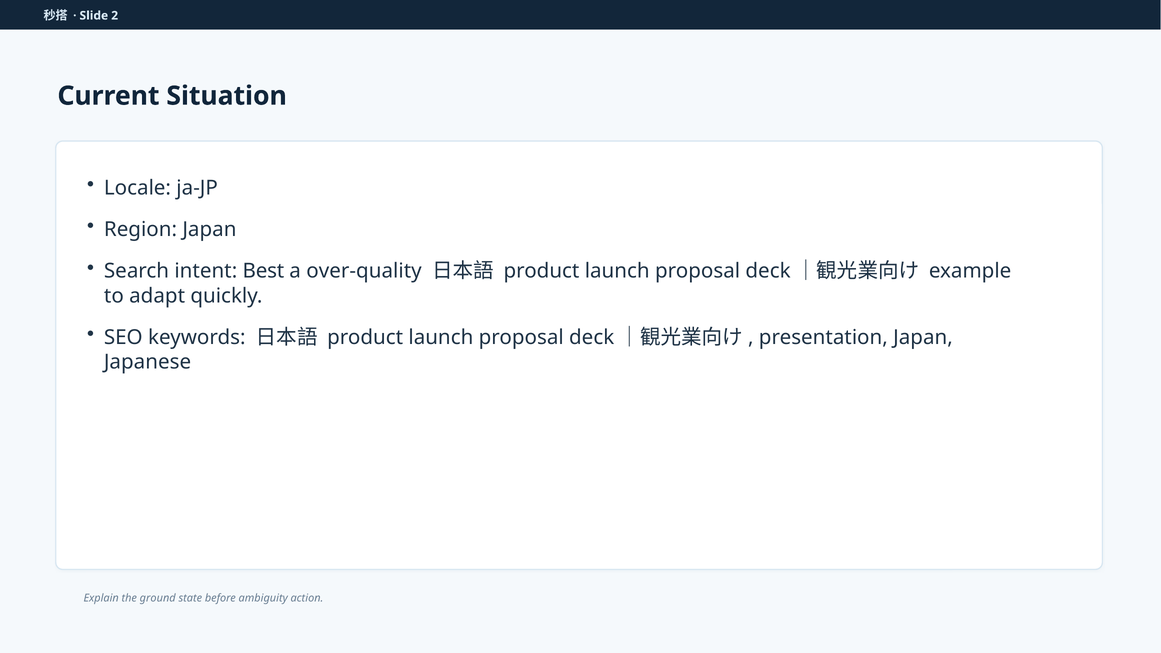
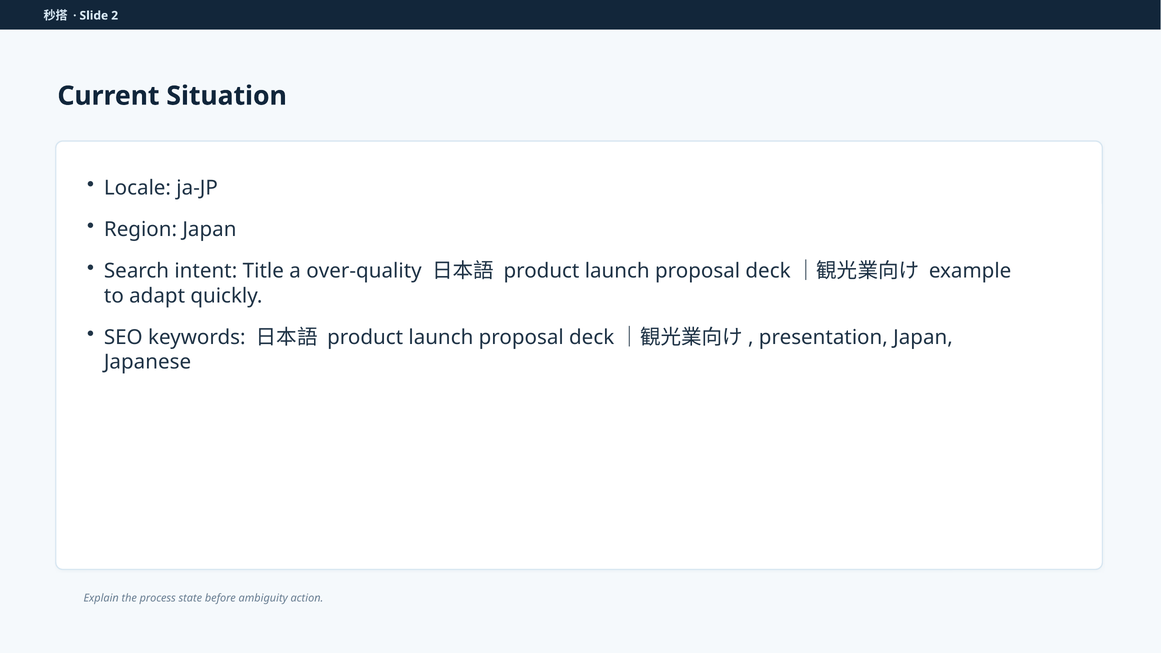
Best: Best -> Title (263, 271)
ground: ground -> process (158, 598)
